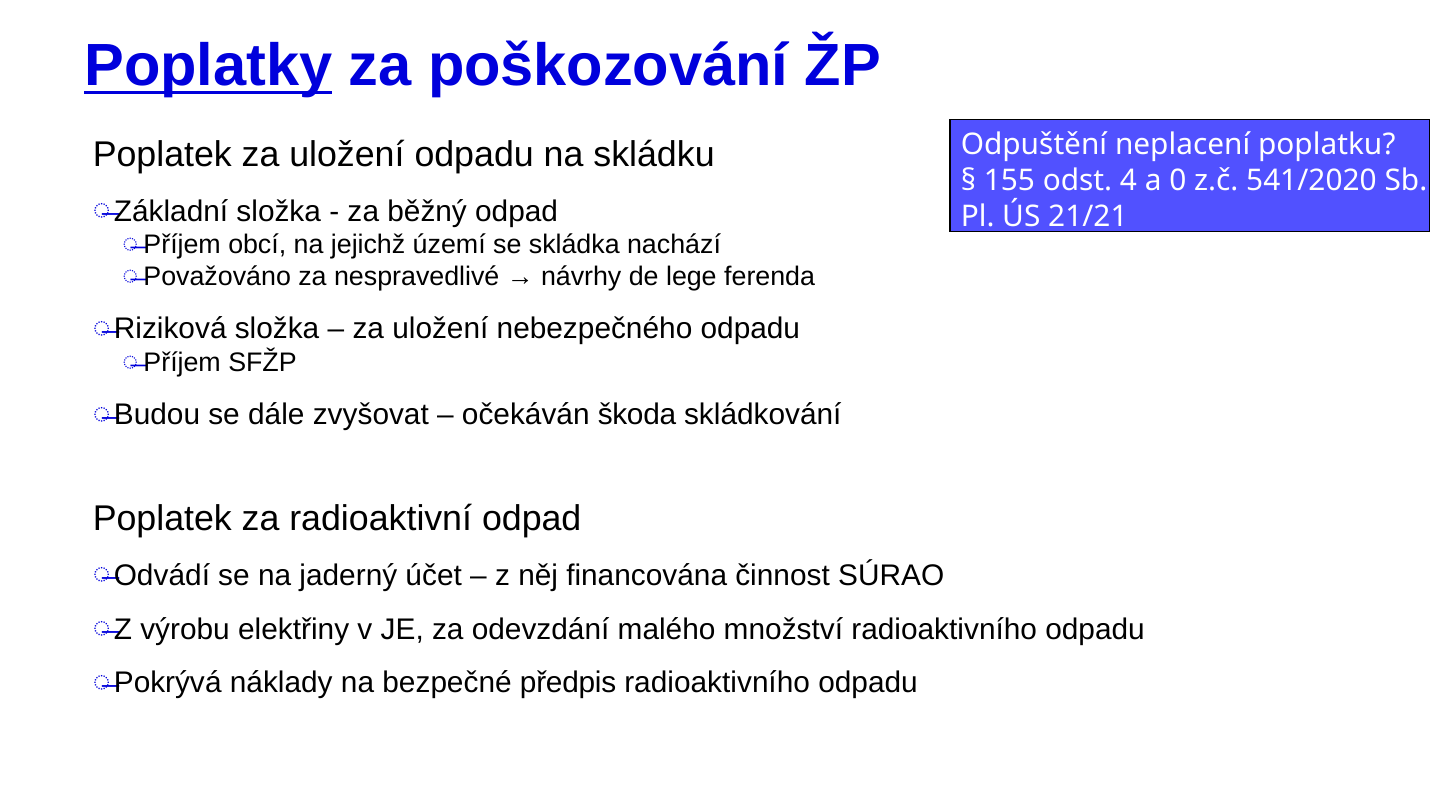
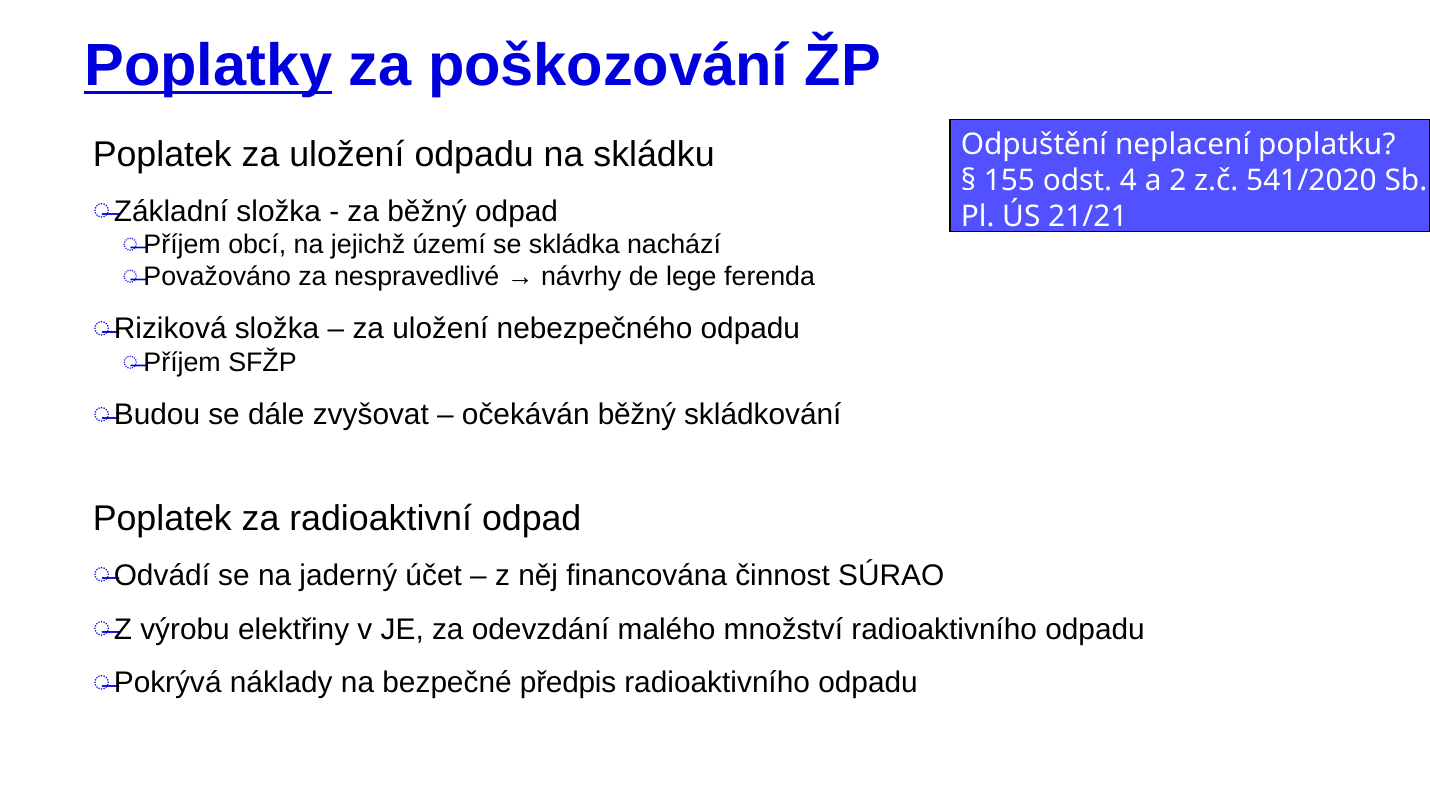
0: 0 -> 2 (1178, 181)
očekáván škoda: škoda -> běžný (637, 415)
